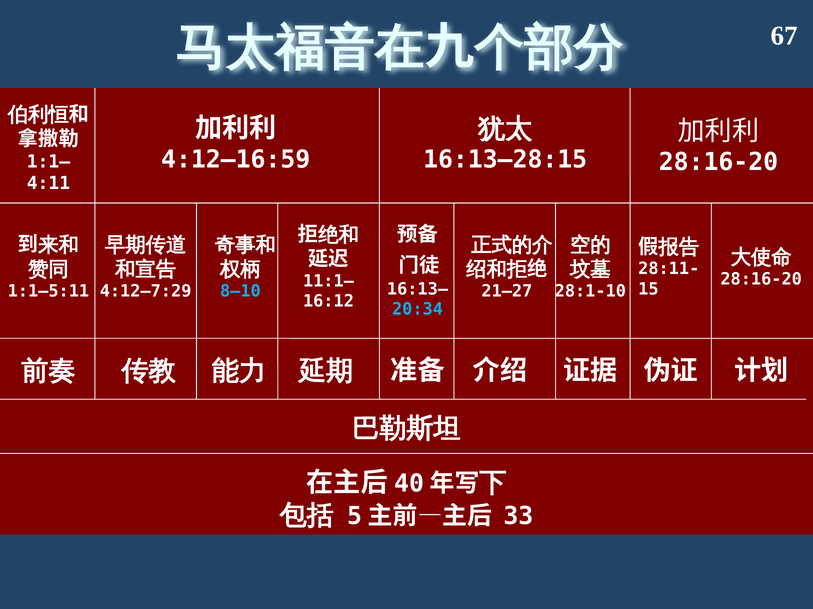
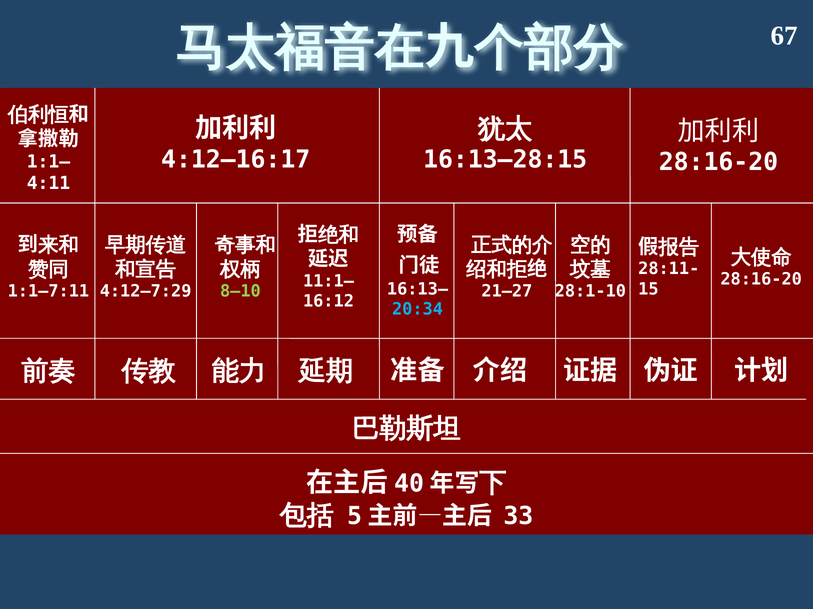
4:12—16:59: 4:12—16:59 -> 4:12—16:17 (236, 160)
1:1—5:11: 1:1—5:11 -> 1:1—7:11 (48, 292)
8—10 colour: light blue -> light green (240, 292)
